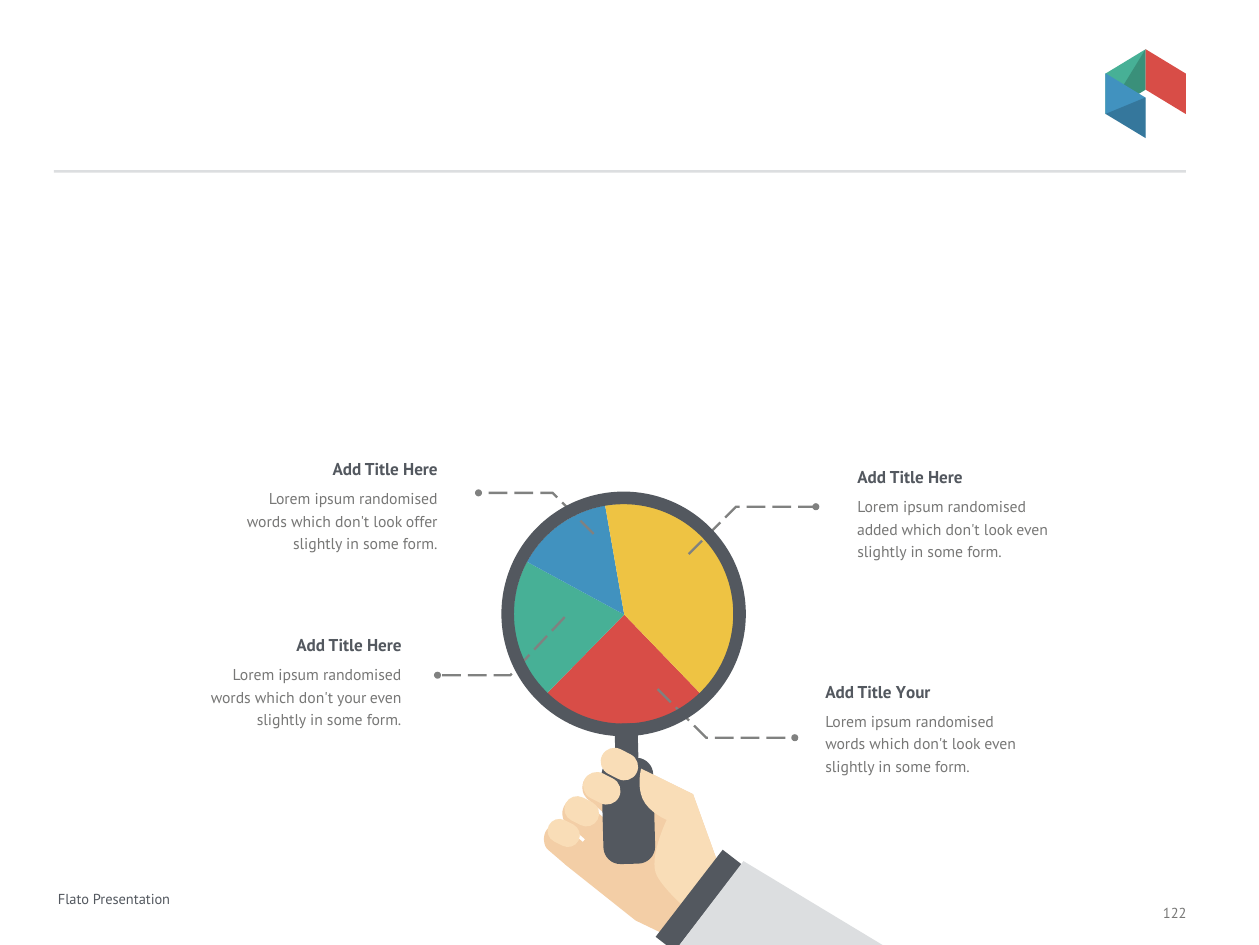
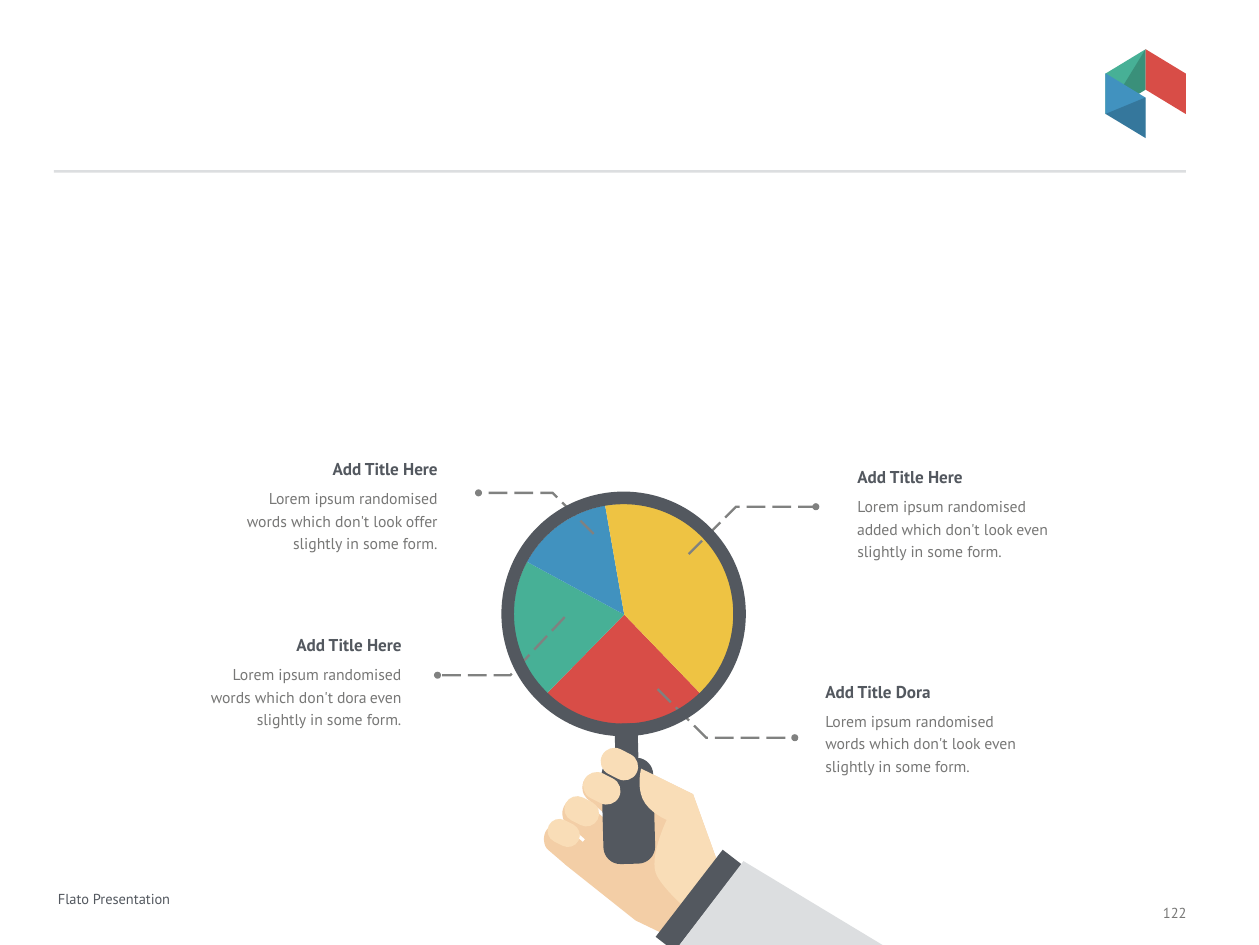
Title Your: Your -> Dora (913, 692)
don't your: your -> dora (352, 697)
